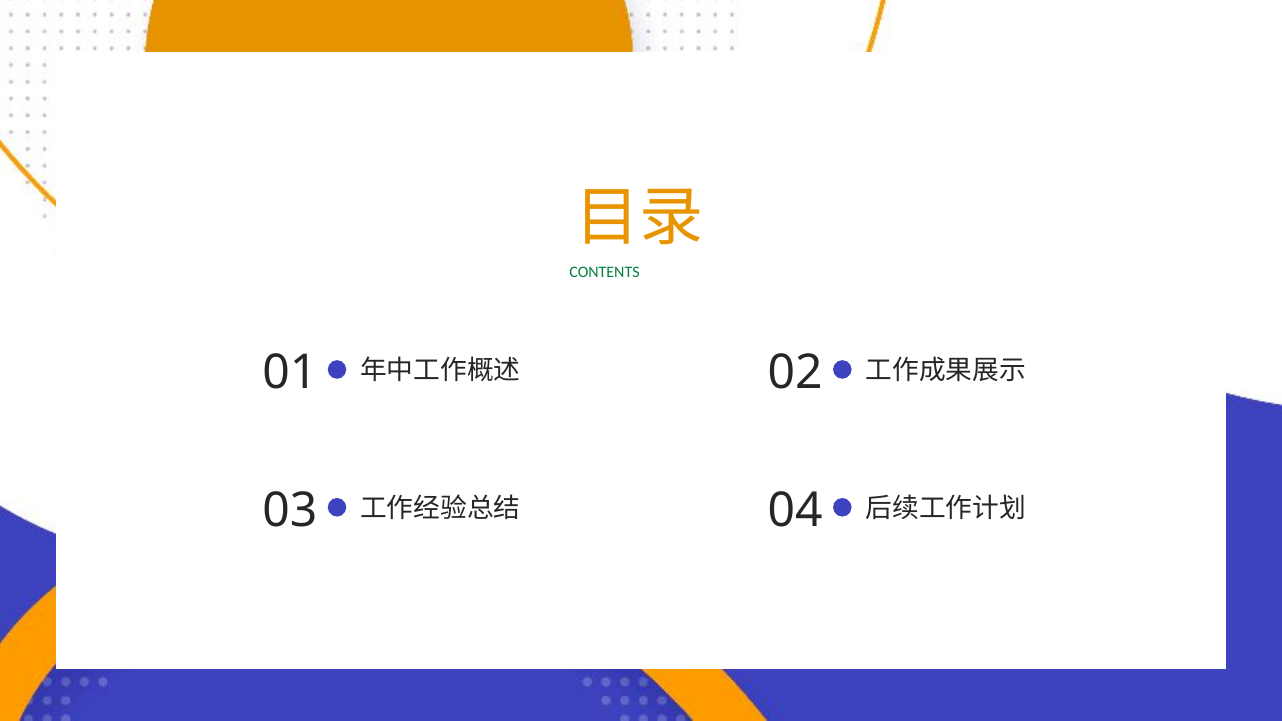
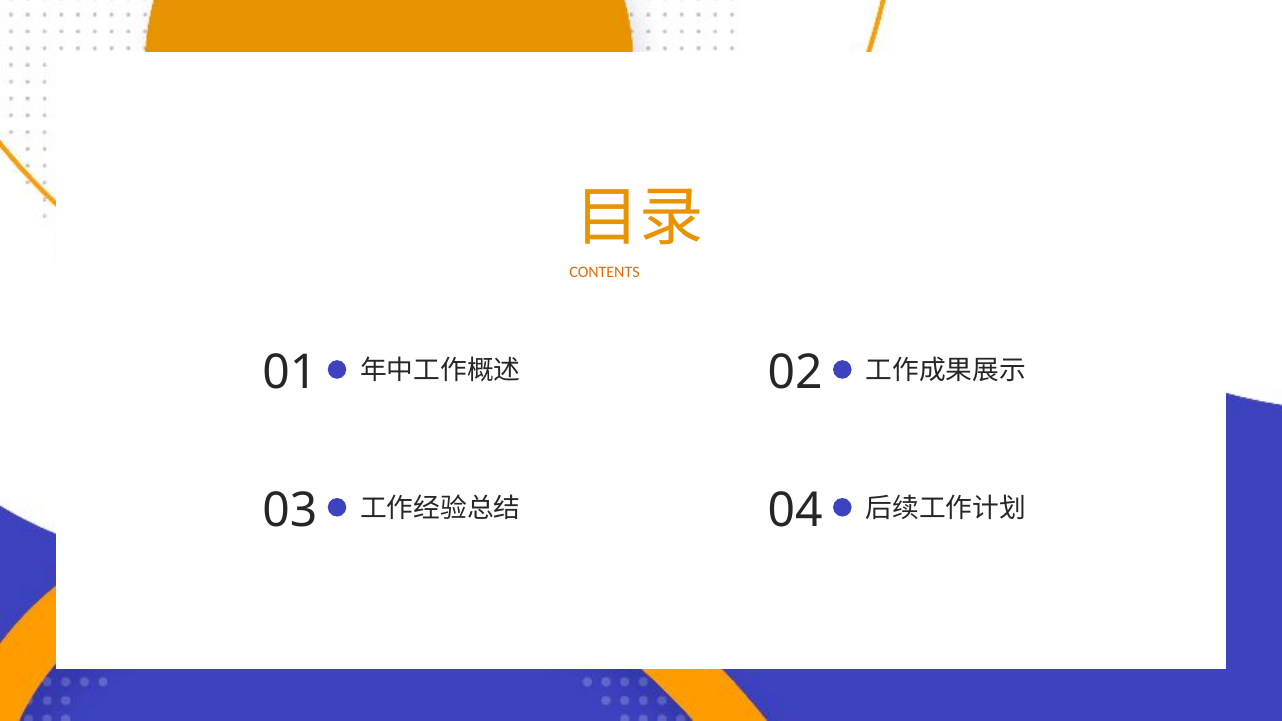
CONTENTS colour: green -> orange (604, 272)
